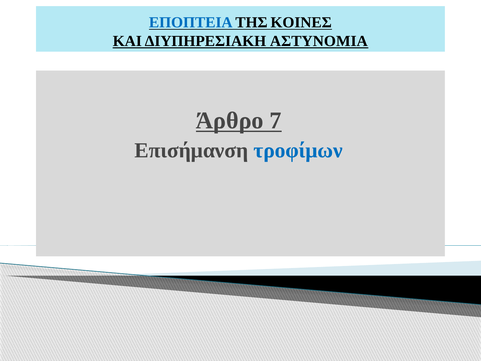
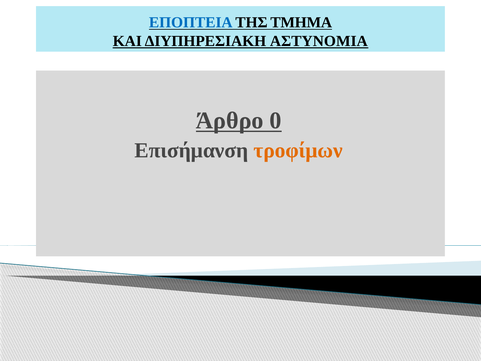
ΚΟΙΝΕΣ: ΚΟΙΝΕΣ -> ΤΜΗΜΑ (301, 23)
7: 7 -> 0 (276, 121)
τροφίμων colour: blue -> orange (298, 150)
